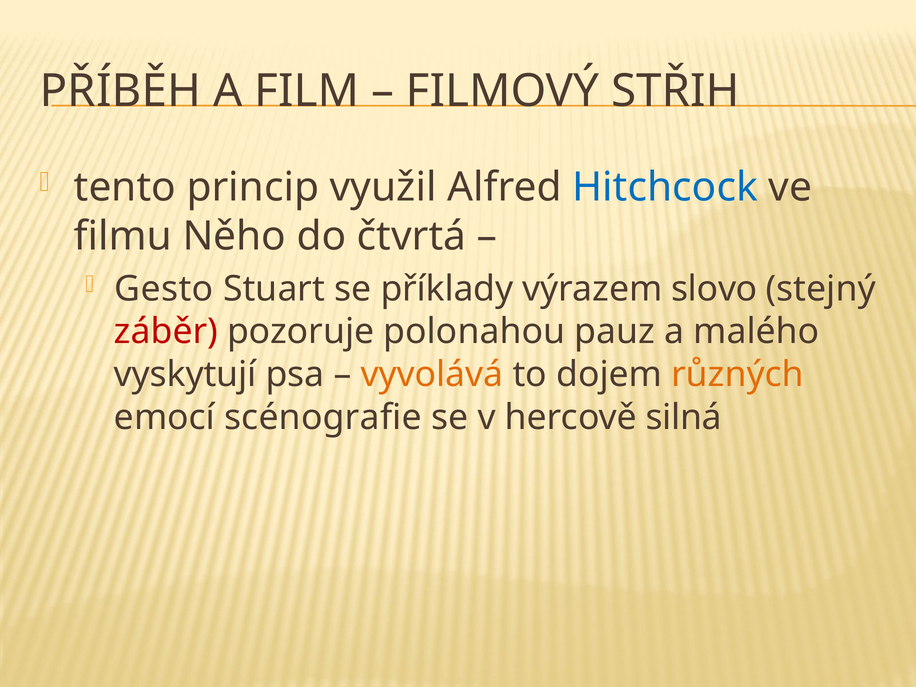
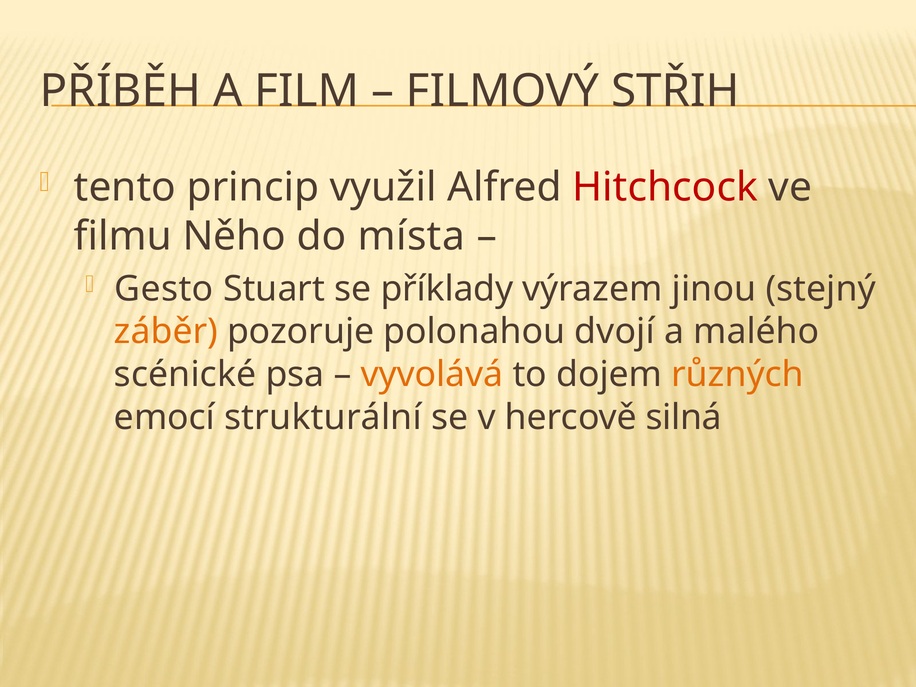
Hitchcock colour: blue -> red (665, 187)
čtvrtá: čtvrtá -> místa (411, 236)
slovo: slovo -> jinou (714, 289)
záběr colour: red -> orange (166, 332)
pauz: pauz -> dvojí (615, 332)
vyskytují: vyskytují -> scénické (185, 374)
scénografie: scénografie -> strukturální (323, 417)
